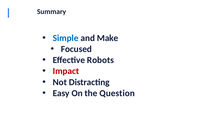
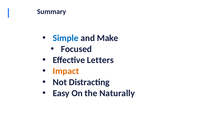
Robots: Robots -> Letters (100, 60)
Impact colour: red -> orange (66, 71)
Question: Question -> Naturally (117, 93)
